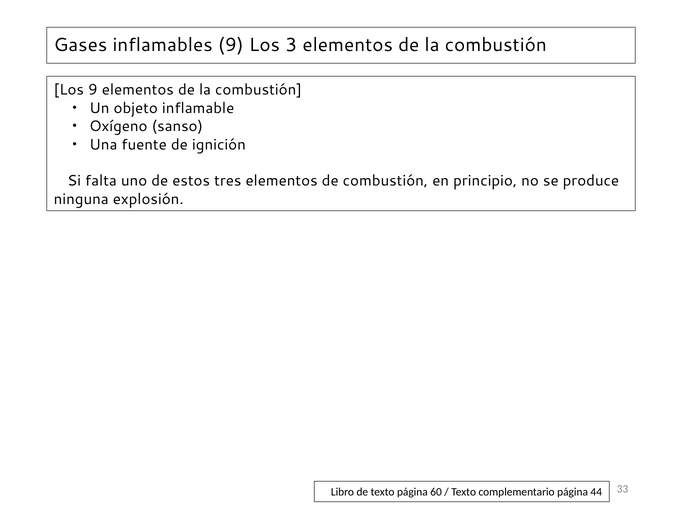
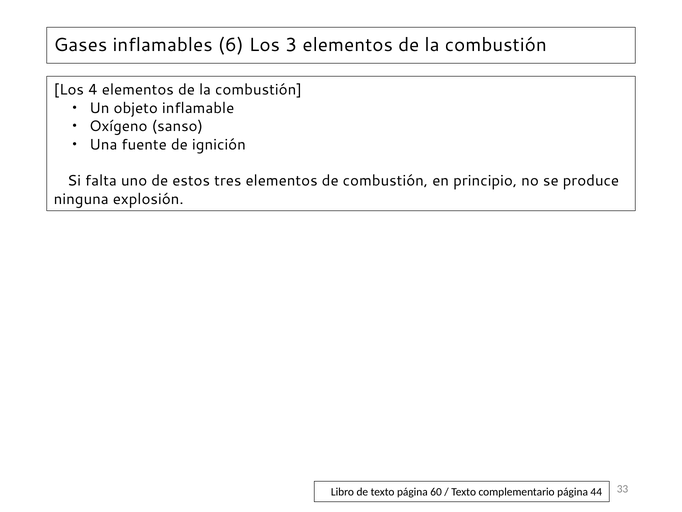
inflamables 9: 9 -> 6 (231, 45)
Los 9: 9 -> 4 (93, 90)
